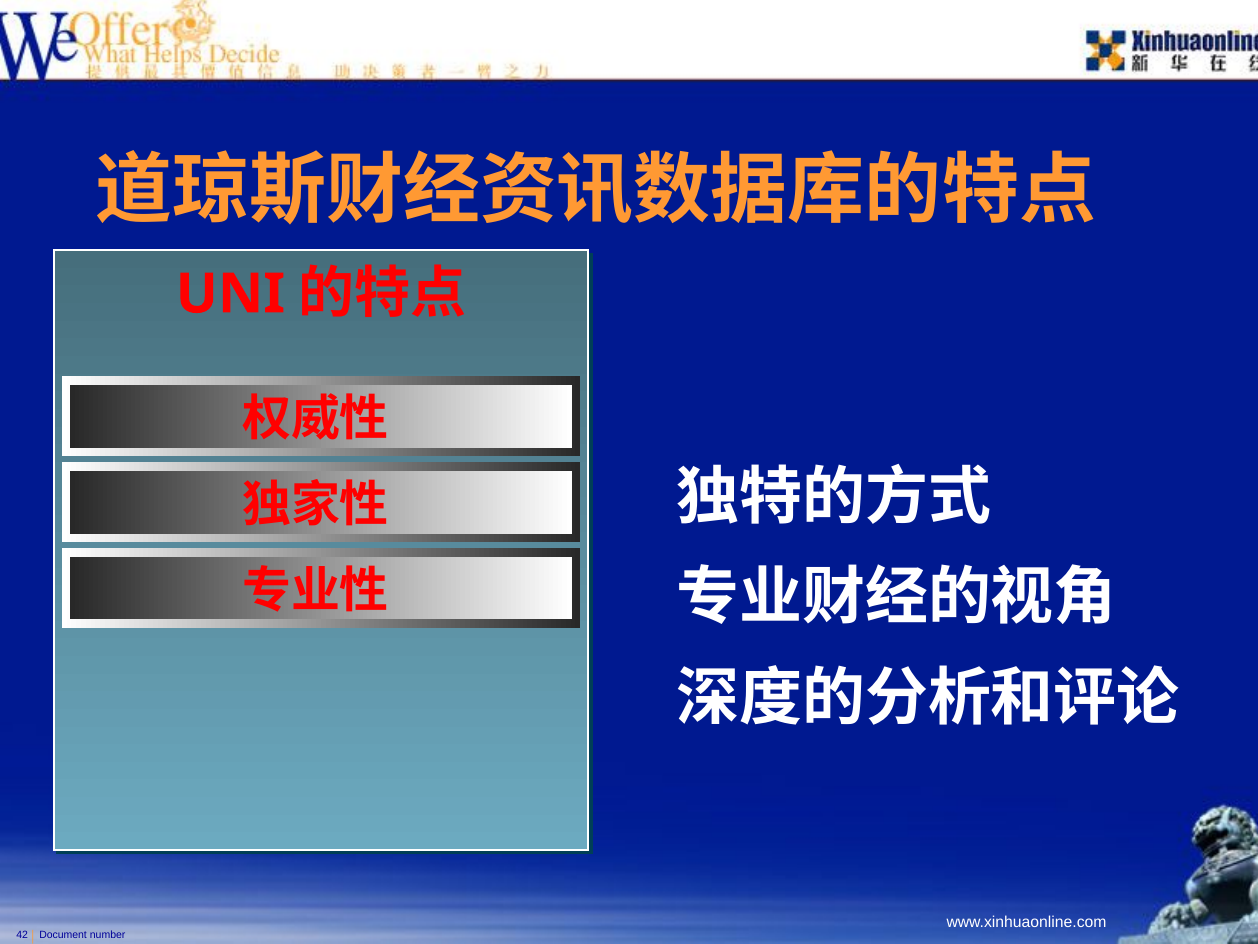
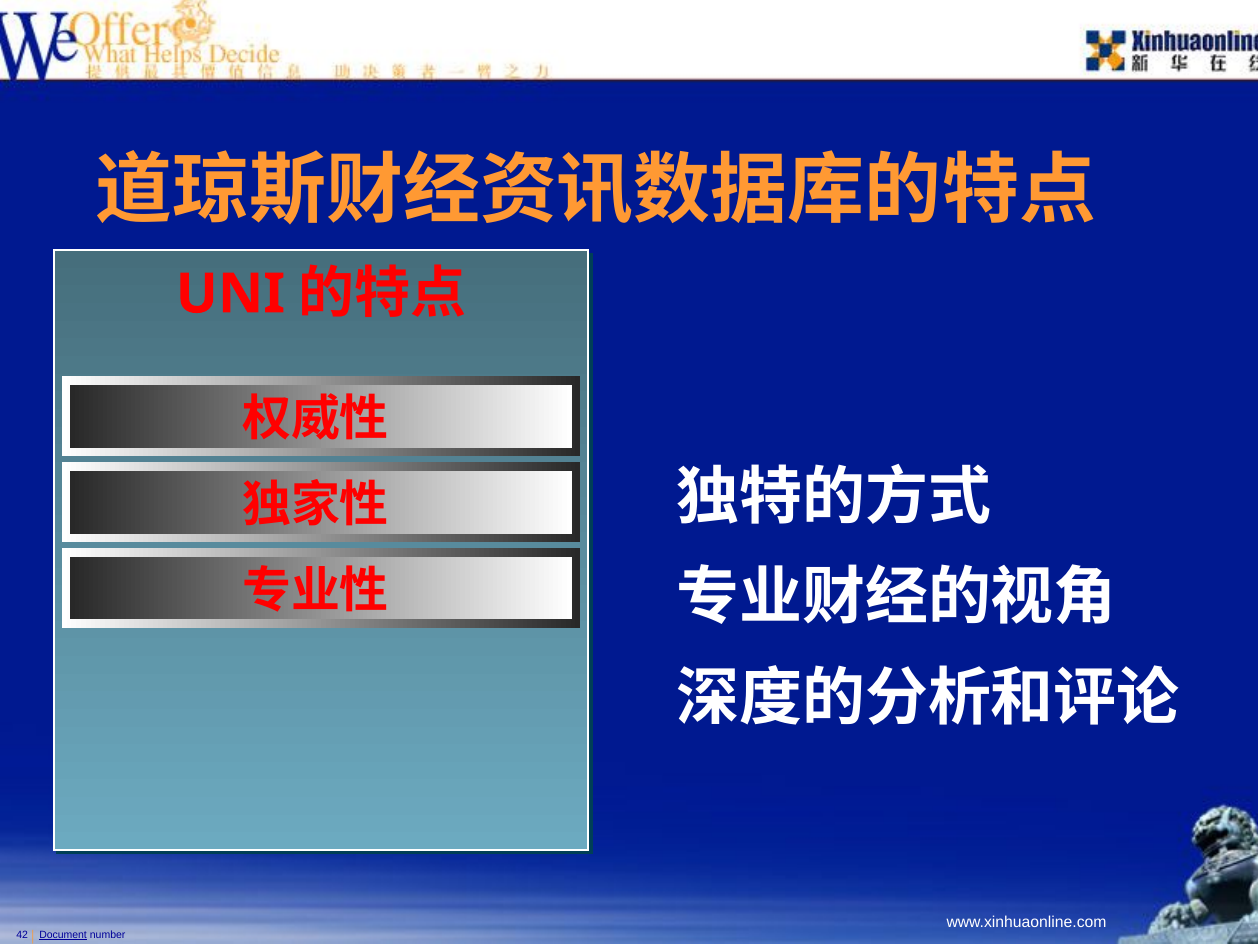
Document underline: none -> present (63, 935)
